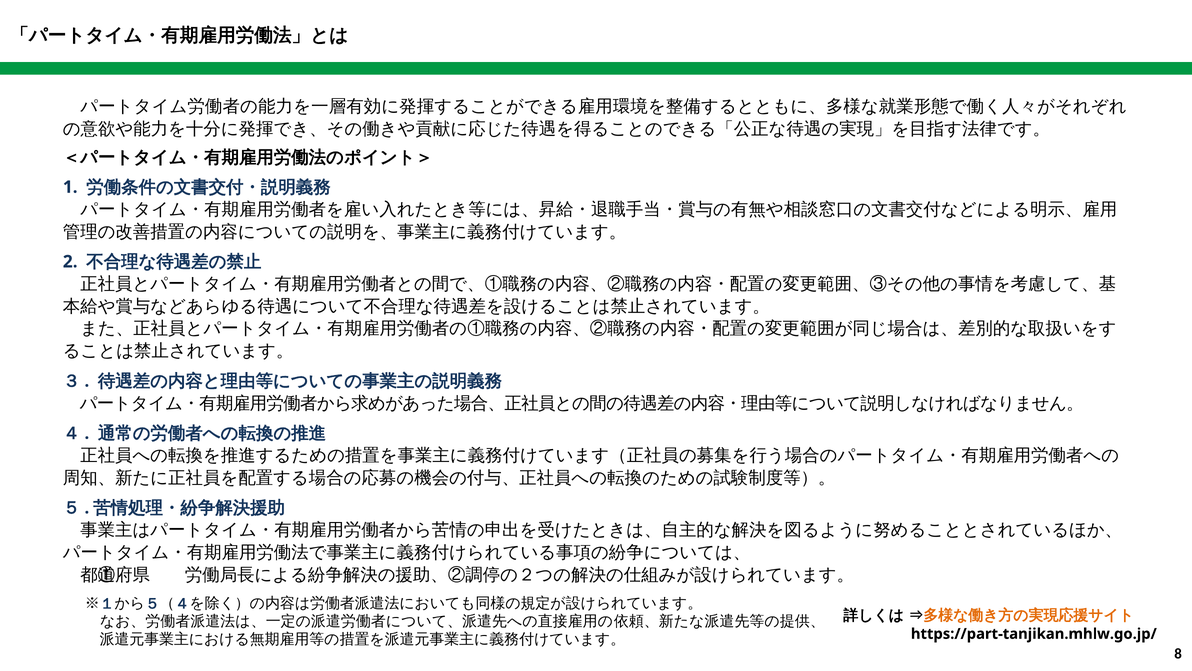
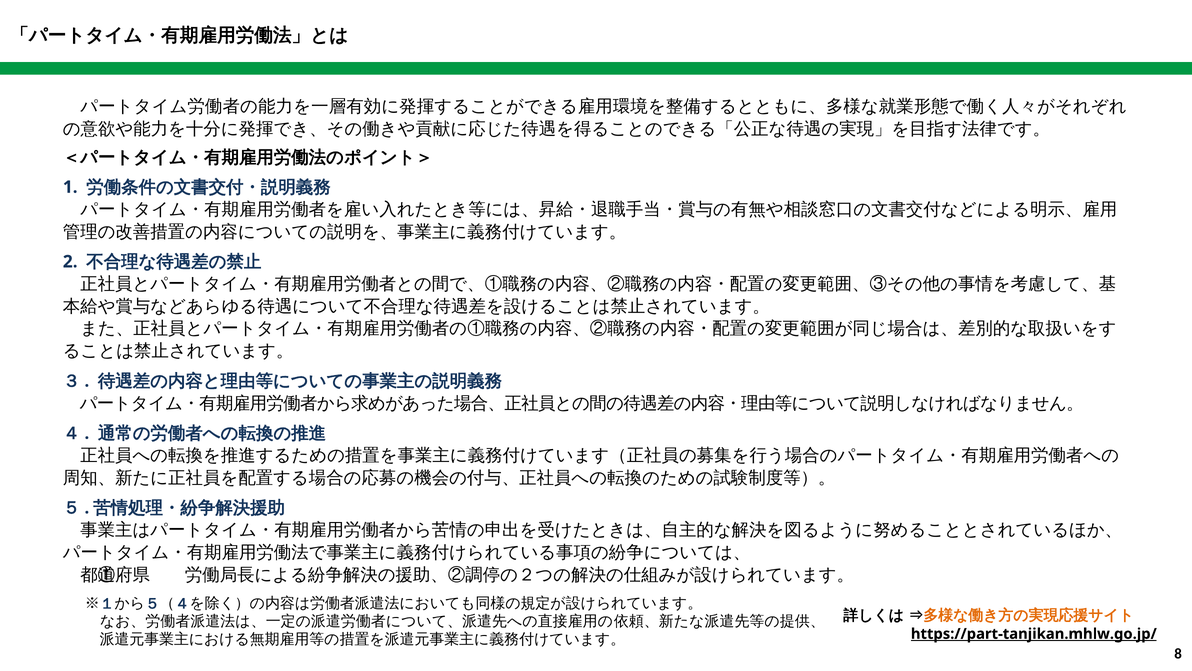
https://part-tanjikan.mhlw.go.jp/ underline: none -> present (1034, 633)
